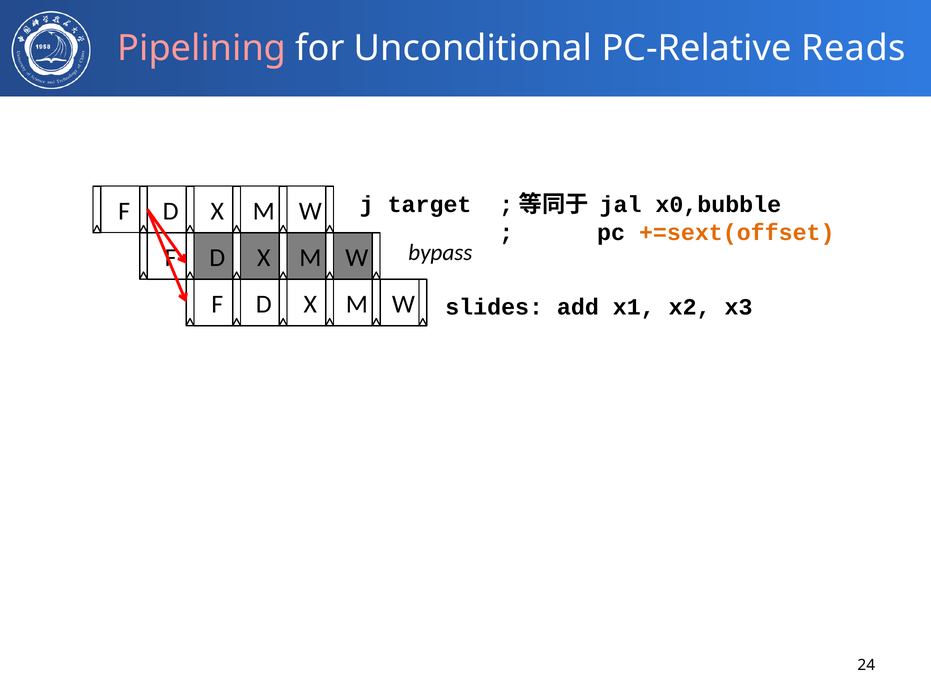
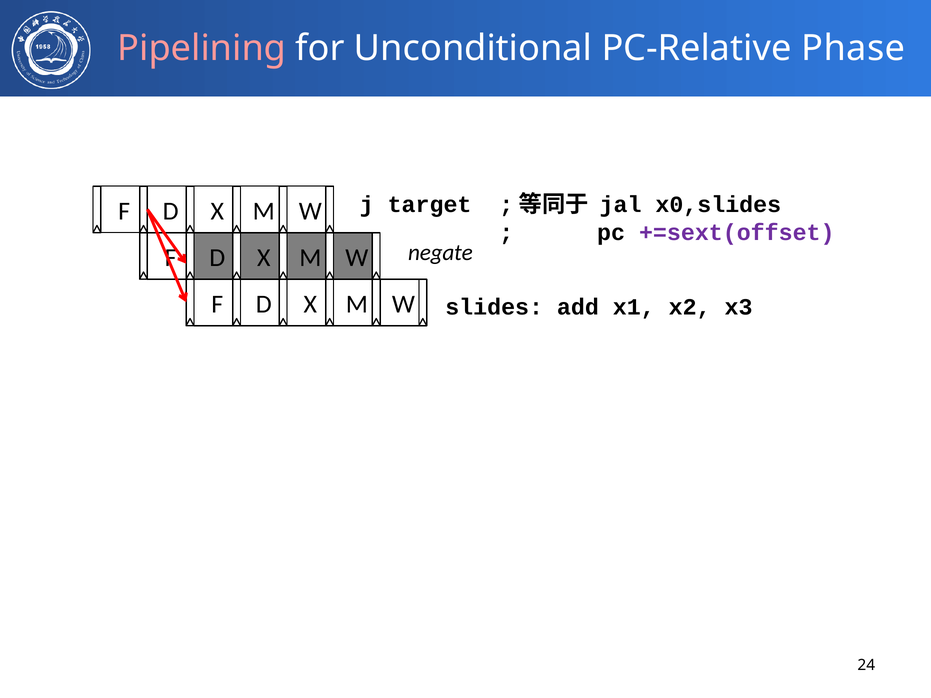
Reads: Reads -> Phase (853, 48)
x0,bubble: x0,bubble -> x0,slides (718, 205)
+=sext(offset colour: orange -> purple (737, 233)
bypass: bypass -> negate (440, 253)
